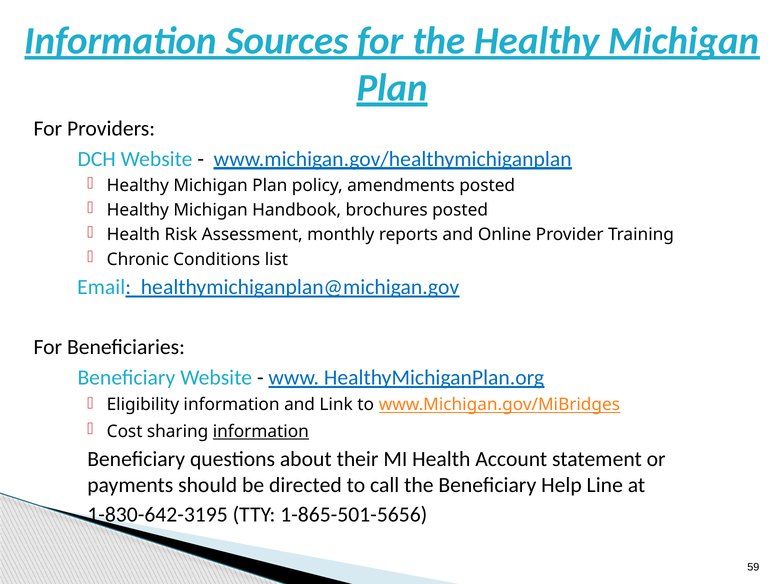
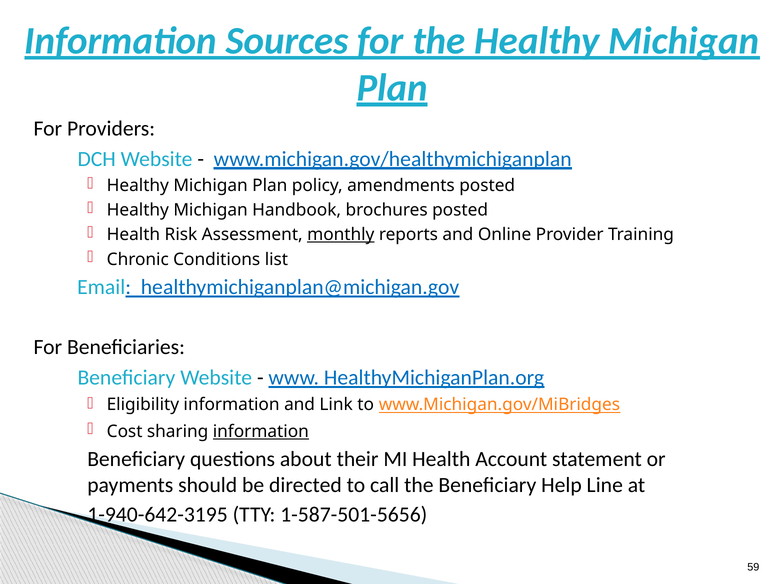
monthly underline: none -> present (341, 235)
1-830-642-3195: 1-830-642-3195 -> 1-940-642-3195 (158, 514)
1-865-501-5656: 1-865-501-5656 -> 1-587-501-5656 (354, 514)
